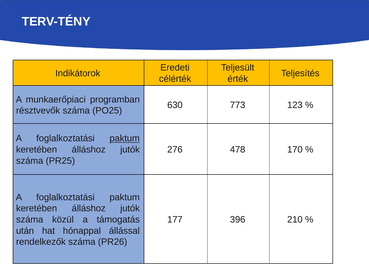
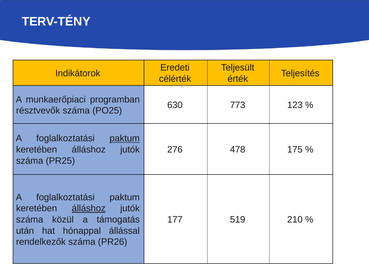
170: 170 -> 175 (295, 149)
álláshoz underline: none -> present (89, 208)
396: 396 -> 519 (238, 219)
